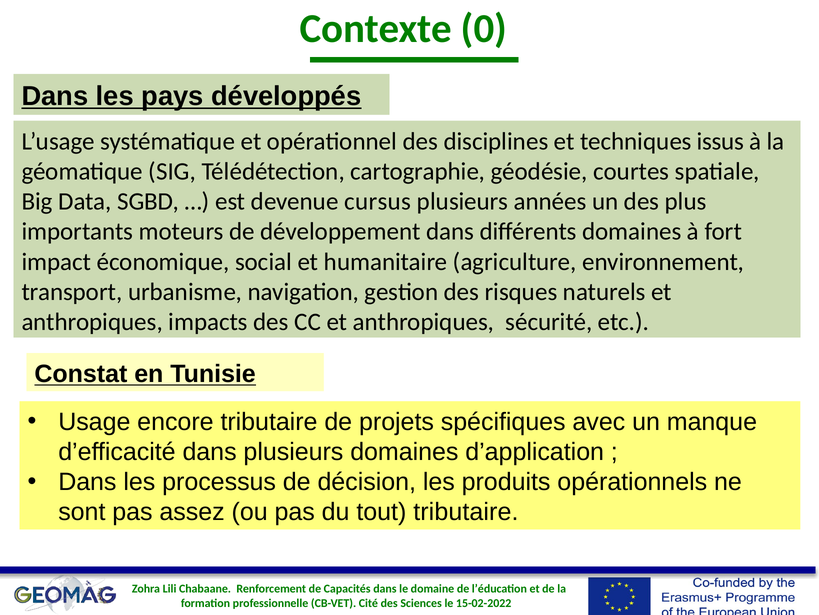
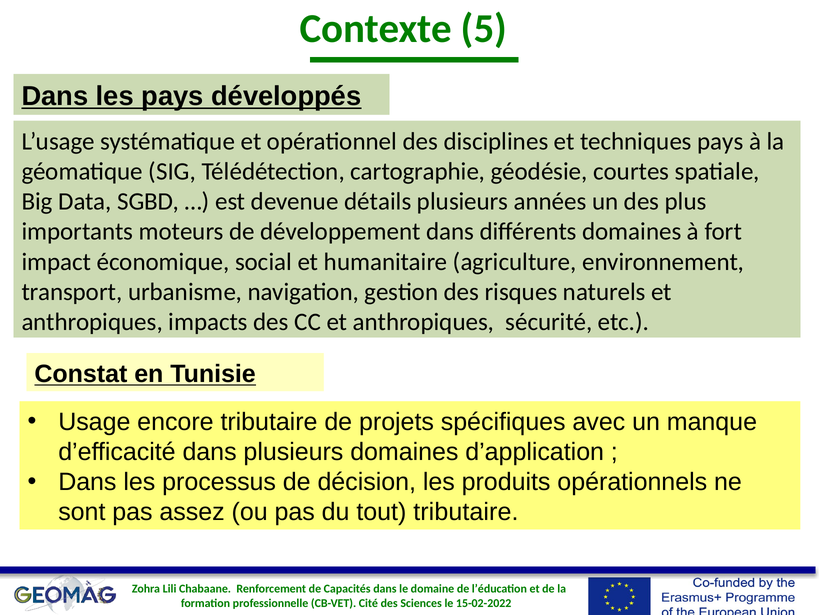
0: 0 -> 5 (484, 29)
techniques issus: issus -> pays (720, 141)
cursus: cursus -> détails (378, 201)
